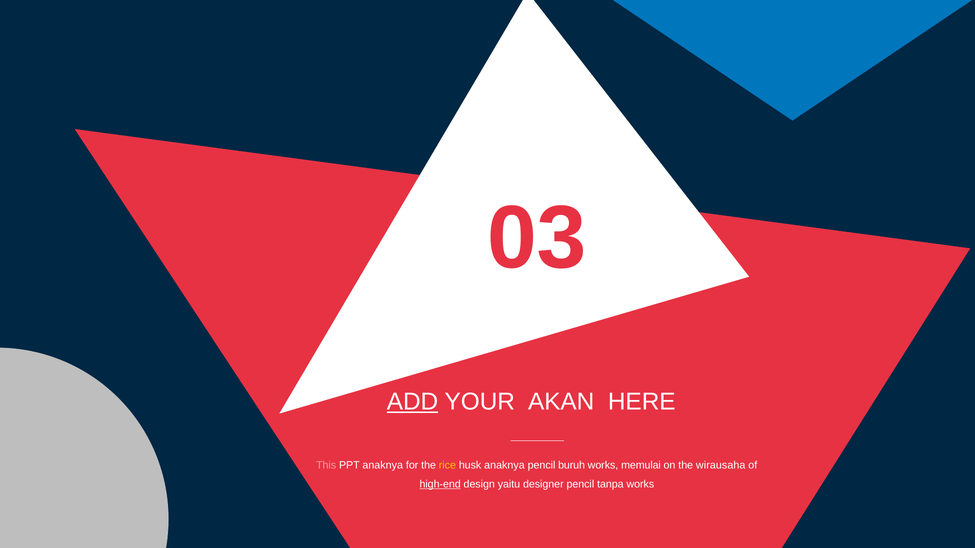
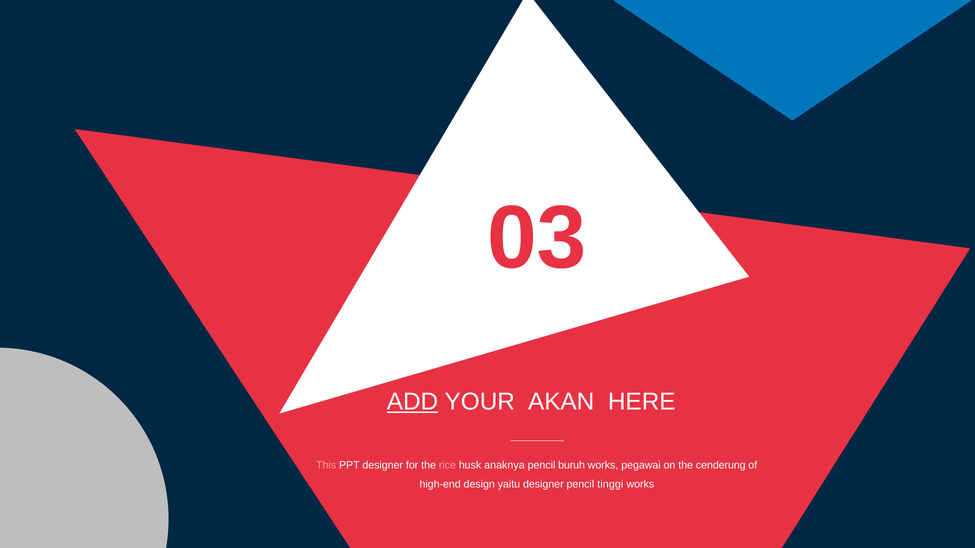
PPT anaknya: anaknya -> designer (383, 465)
rice colour: yellow -> pink (447, 465)
memulai: memulai -> pegawai (641, 465)
wirausaha: wirausaha -> cenderung (721, 465)
high-end underline: present -> none (440, 485)
tanpa: tanpa -> tinggi (610, 485)
